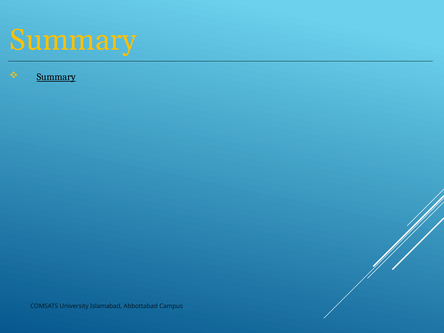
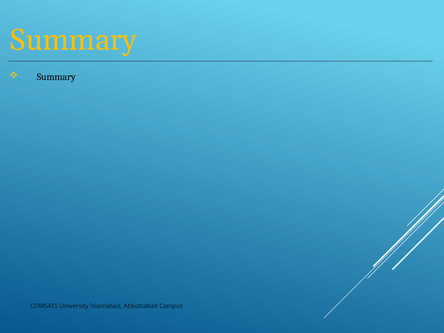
Summary underline: present -> none (56, 77)
